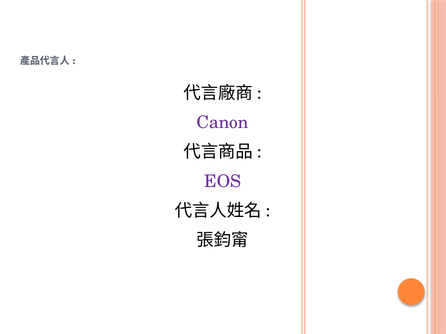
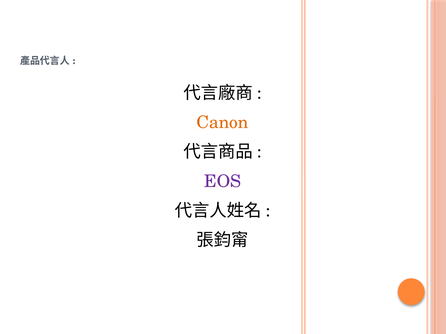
Canon colour: purple -> orange (223, 123)
